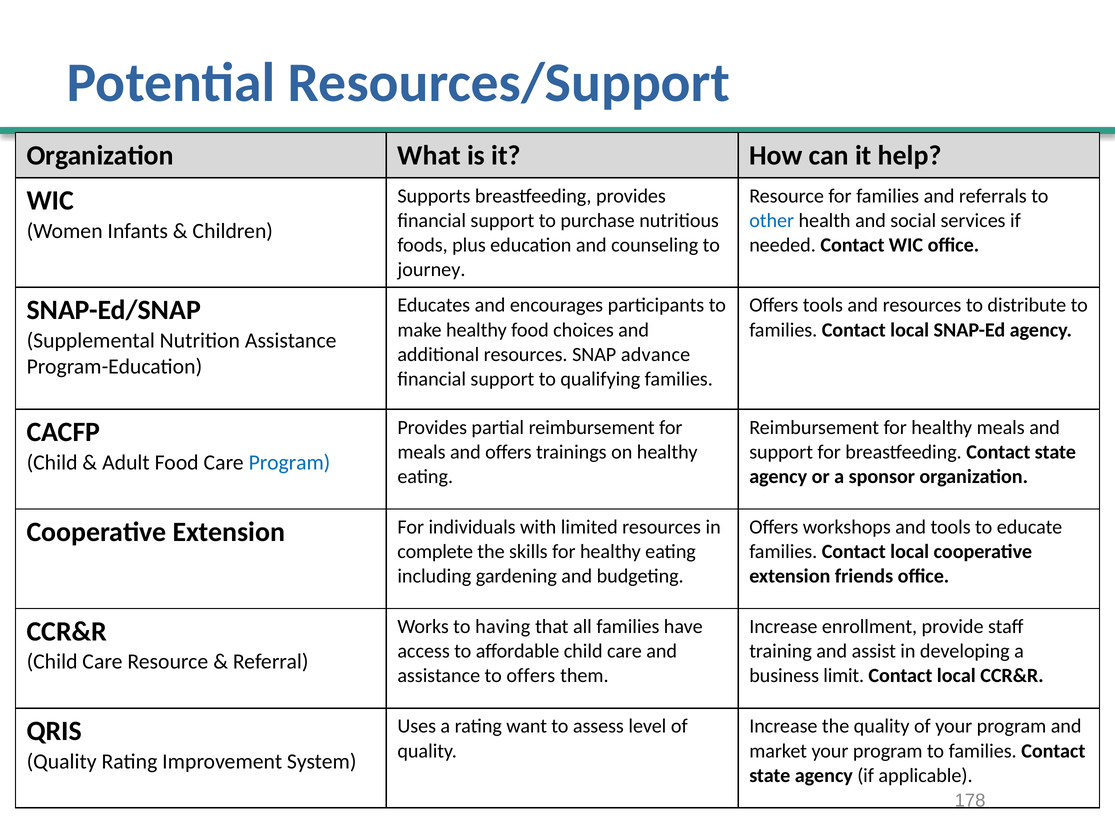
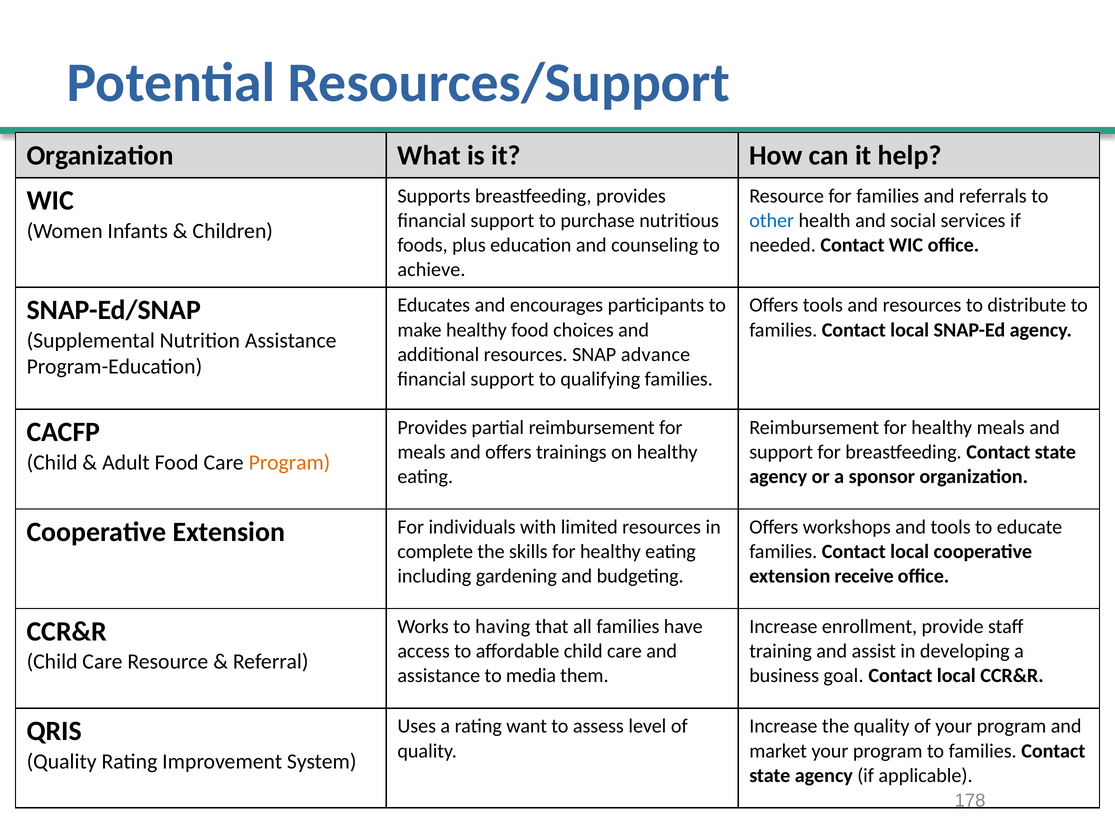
journey: journey -> achieve (431, 269)
Program colour: blue -> orange (289, 462)
friends: friends -> receive (864, 576)
to offers: offers -> media (531, 675)
limit: limit -> goal (844, 675)
